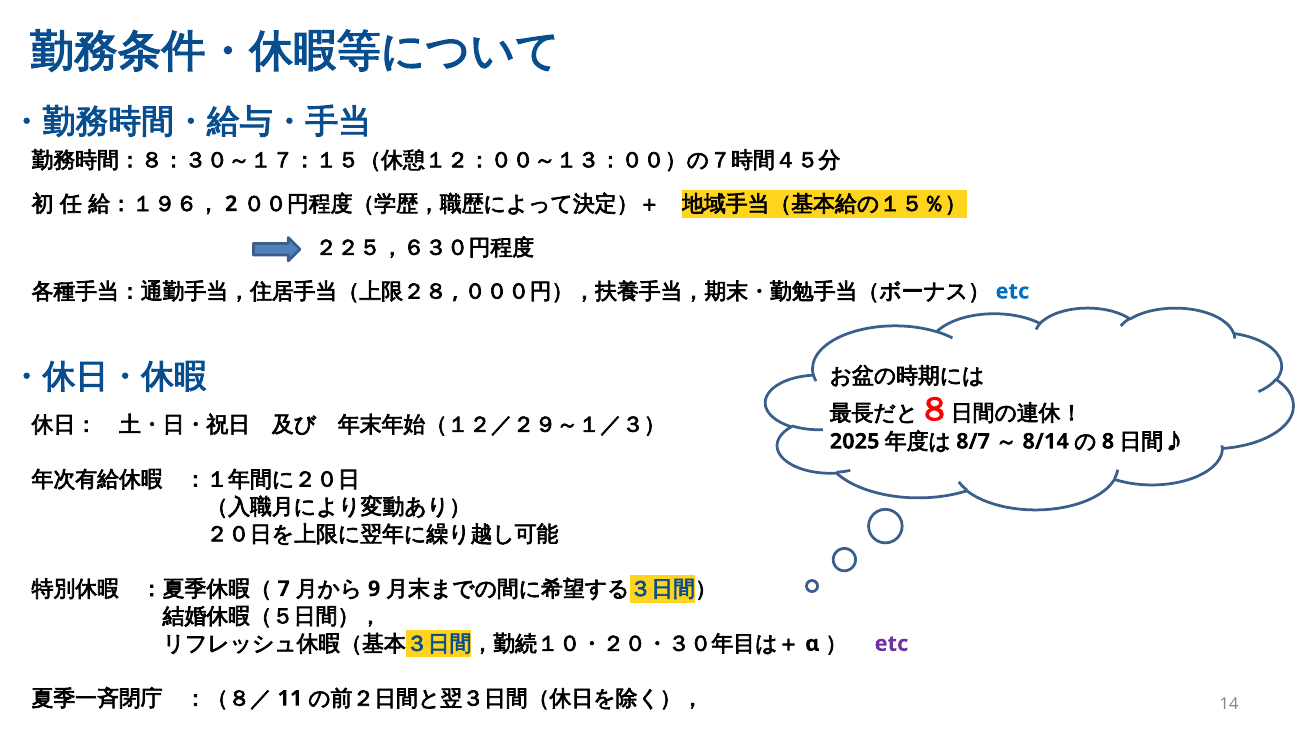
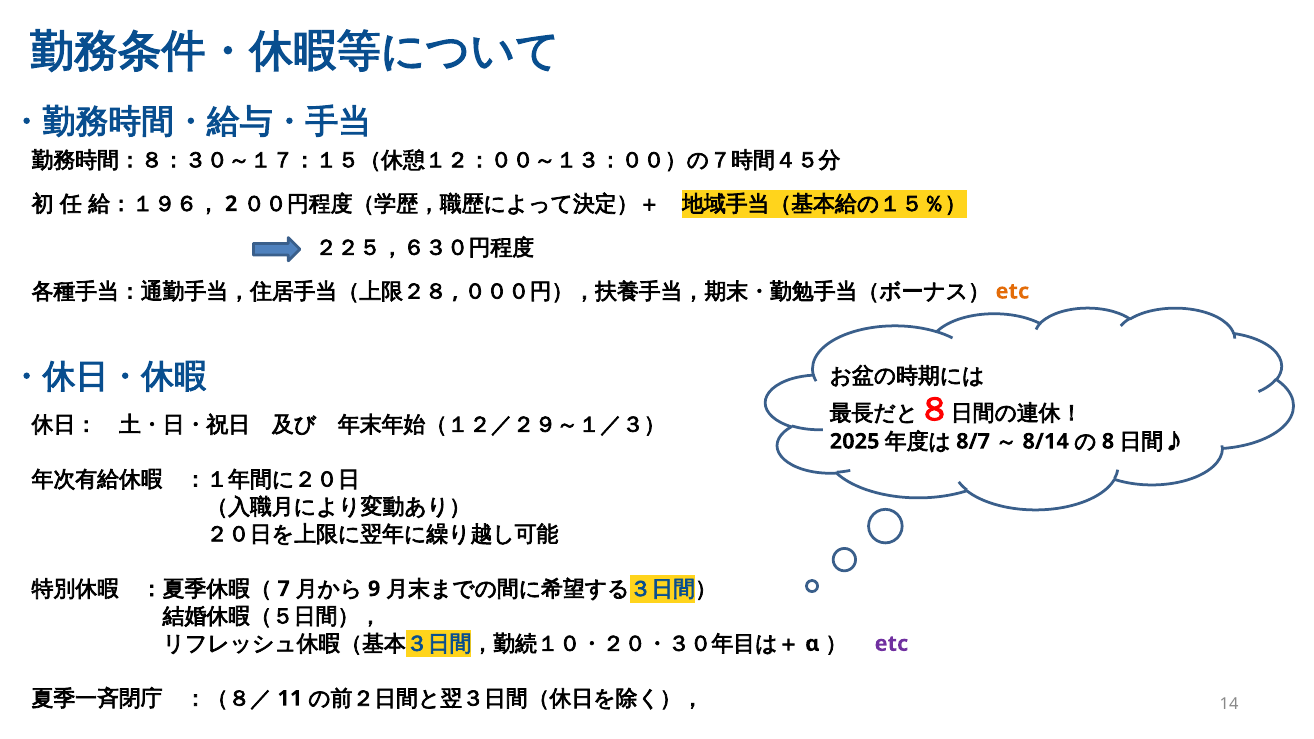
etc colour: blue -> orange (1012, 291)
